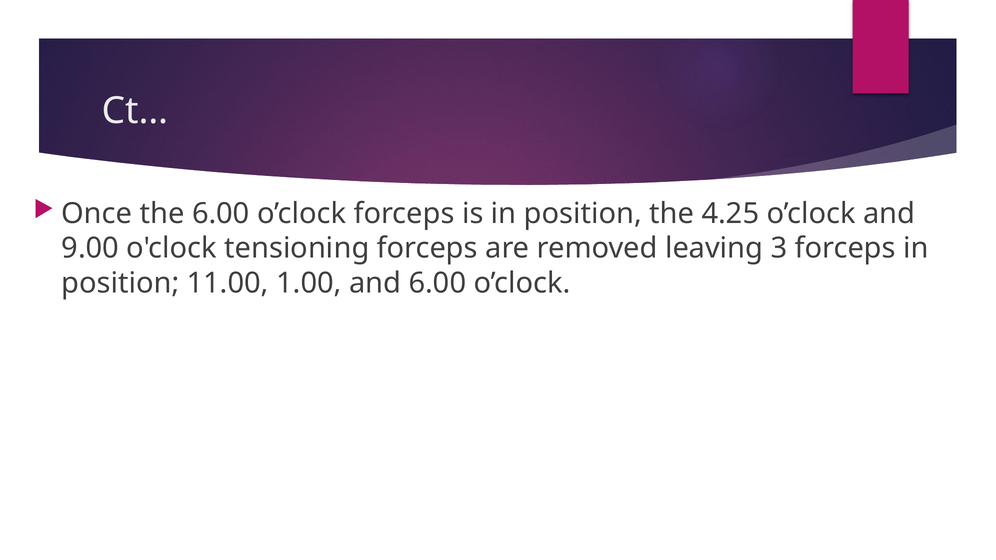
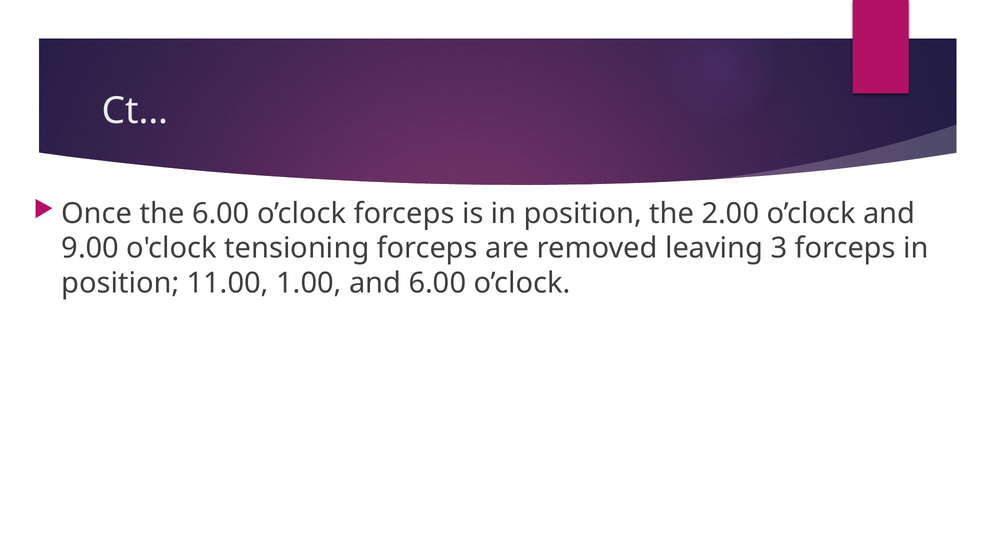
4.25: 4.25 -> 2.00 (730, 214)
